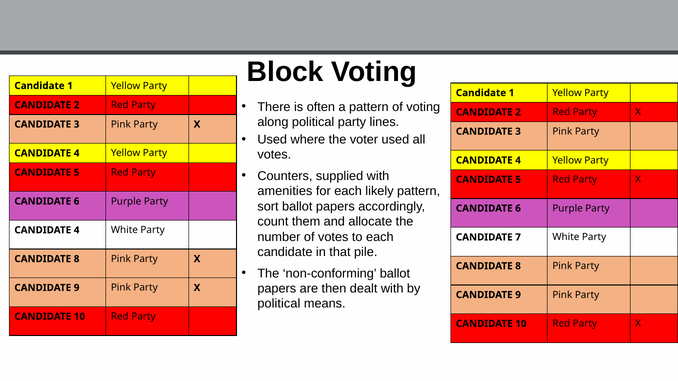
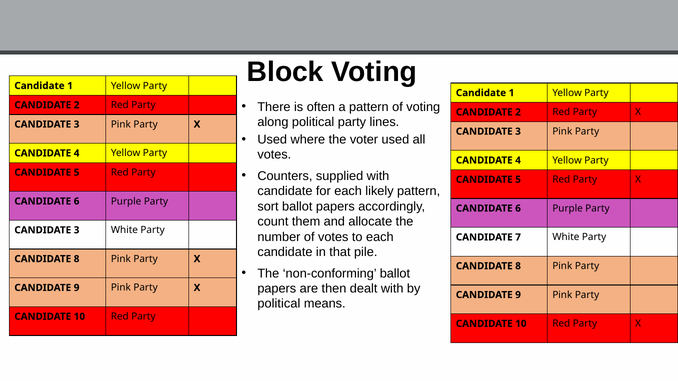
amenities: amenities -> candidate (285, 191)
4: 4 -> 3 (77, 230)
